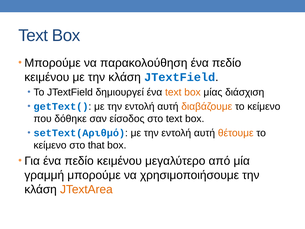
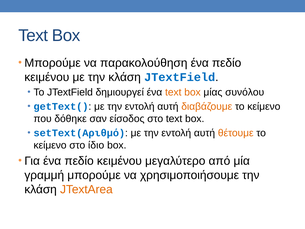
διάσχιση: διάσχιση -> συνόλου (245, 92)
that: that -> ίδιο (96, 145)
